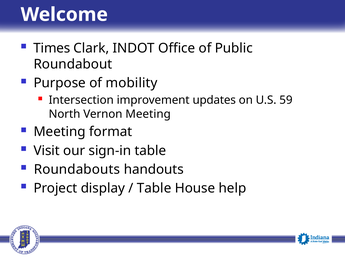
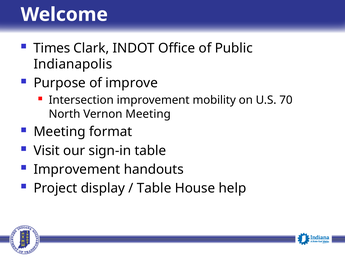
Roundabout: Roundabout -> Indianapolis (73, 64)
mobility: mobility -> improve (132, 83)
updates: updates -> mobility (214, 100)
59: 59 -> 70 (286, 100)
Roundabouts: Roundabouts -> Improvement (77, 169)
